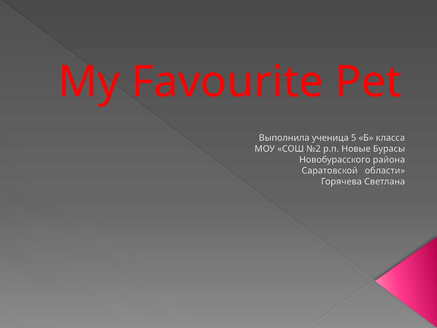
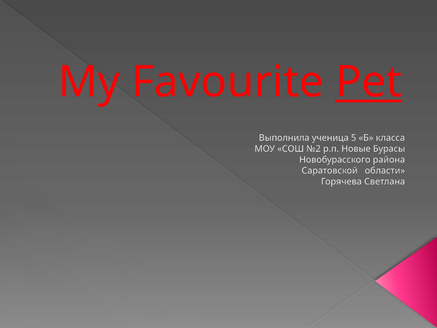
Pet underline: none -> present (369, 82)
